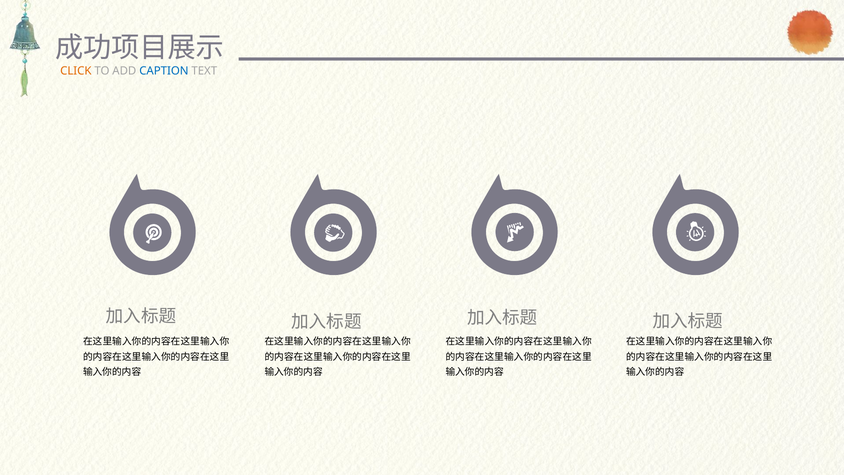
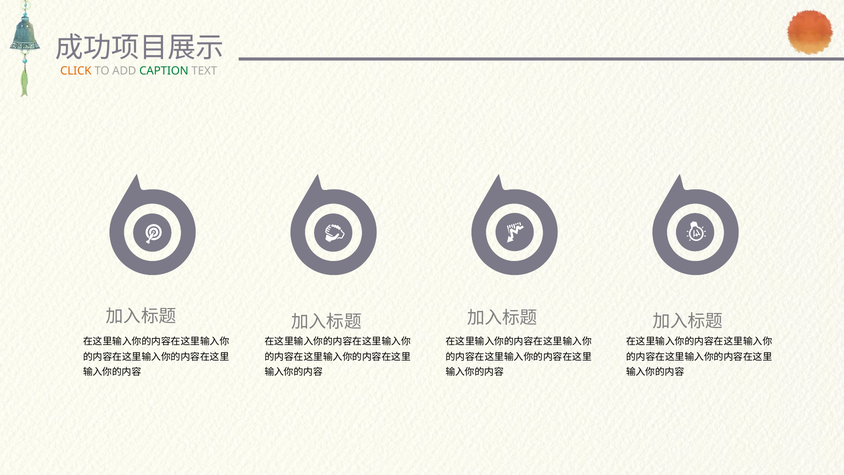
CAPTION colour: blue -> green (164, 71)
